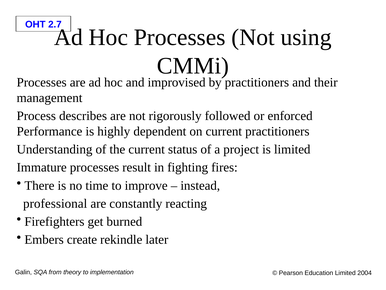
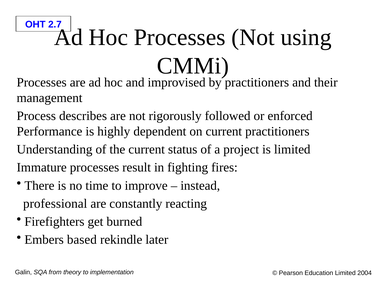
create: create -> based (82, 239)
